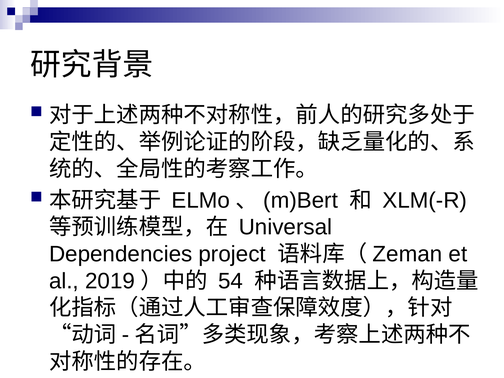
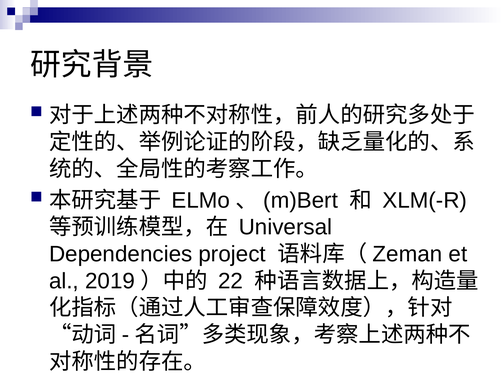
54: 54 -> 22 (231, 281)
